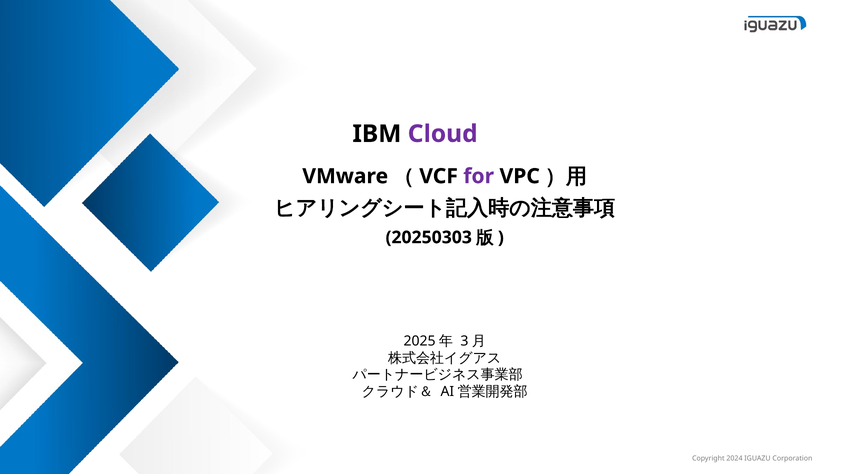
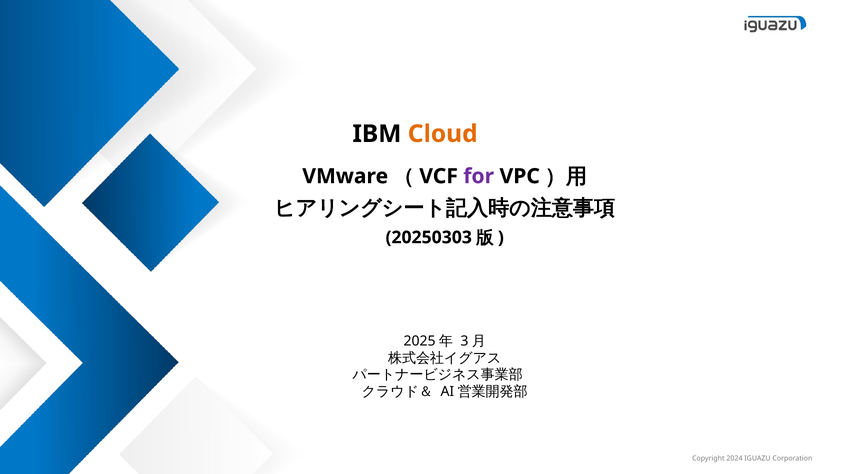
Cloud colour: purple -> orange (443, 134)
